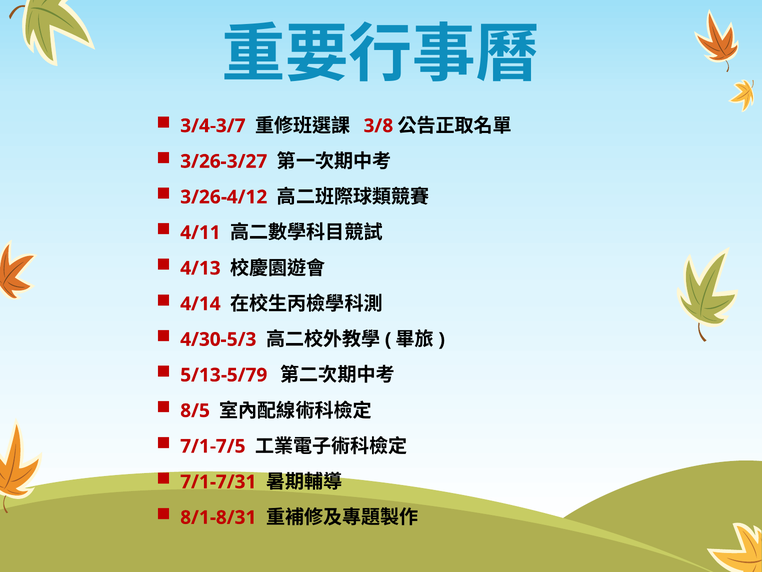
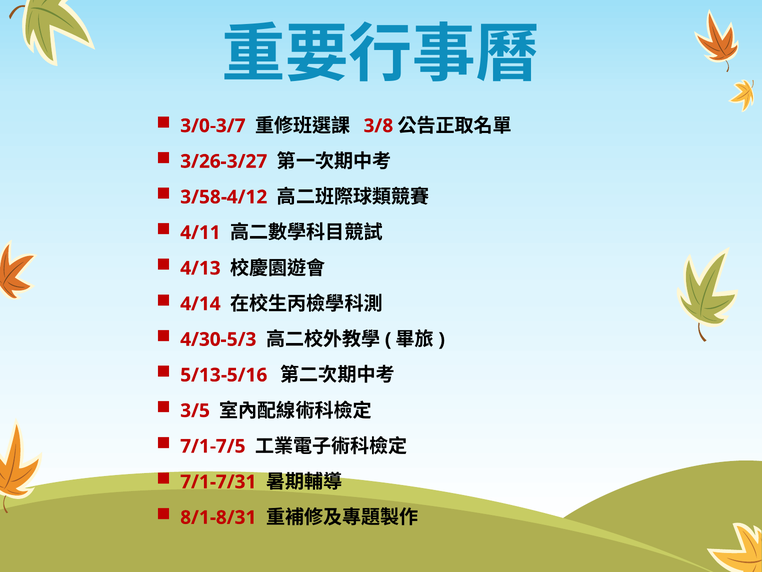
3/4-3/7: 3/4-3/7 -> 3/0-3/7 (213, 126)
3/26-4/12: 3/26-4/12 -> 3/58-4/12 (224, 197)
5/13-5/79: 5/13-5/79 -> 5/13-5/16 (224, 375)
8/5: 8/5 -> 3/5 (195, 410)
